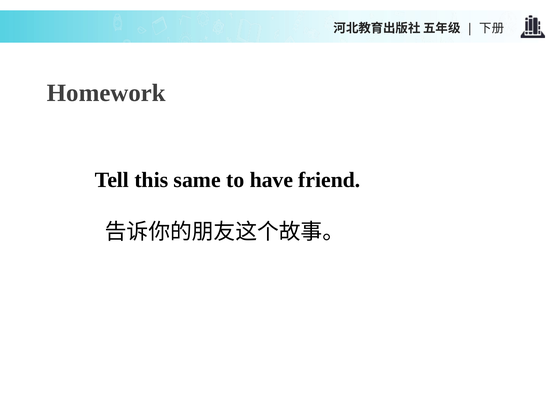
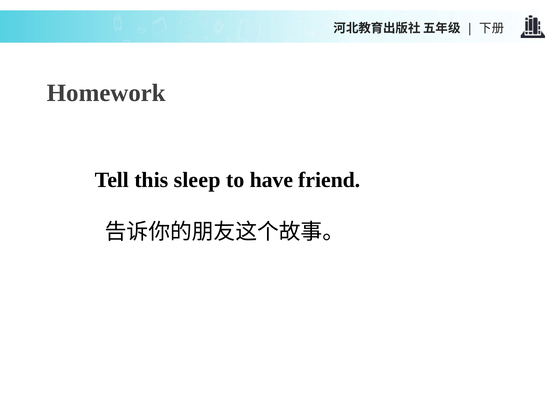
same: same -> sleep (197, 180)
